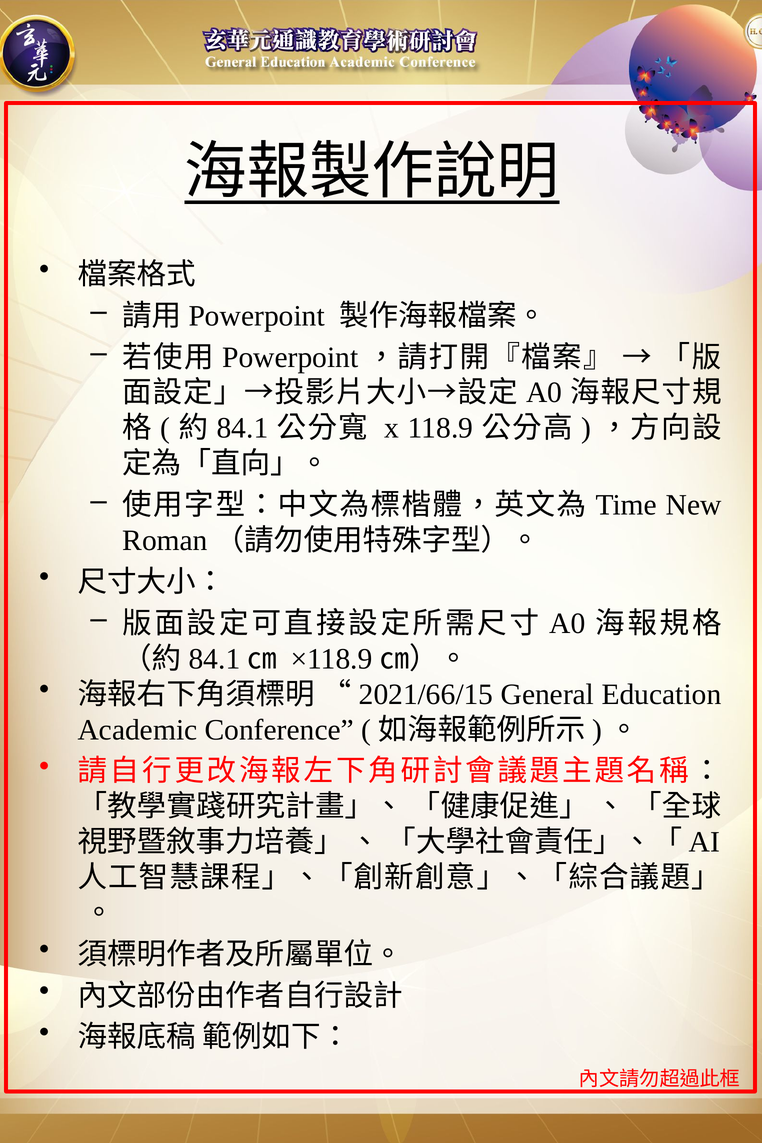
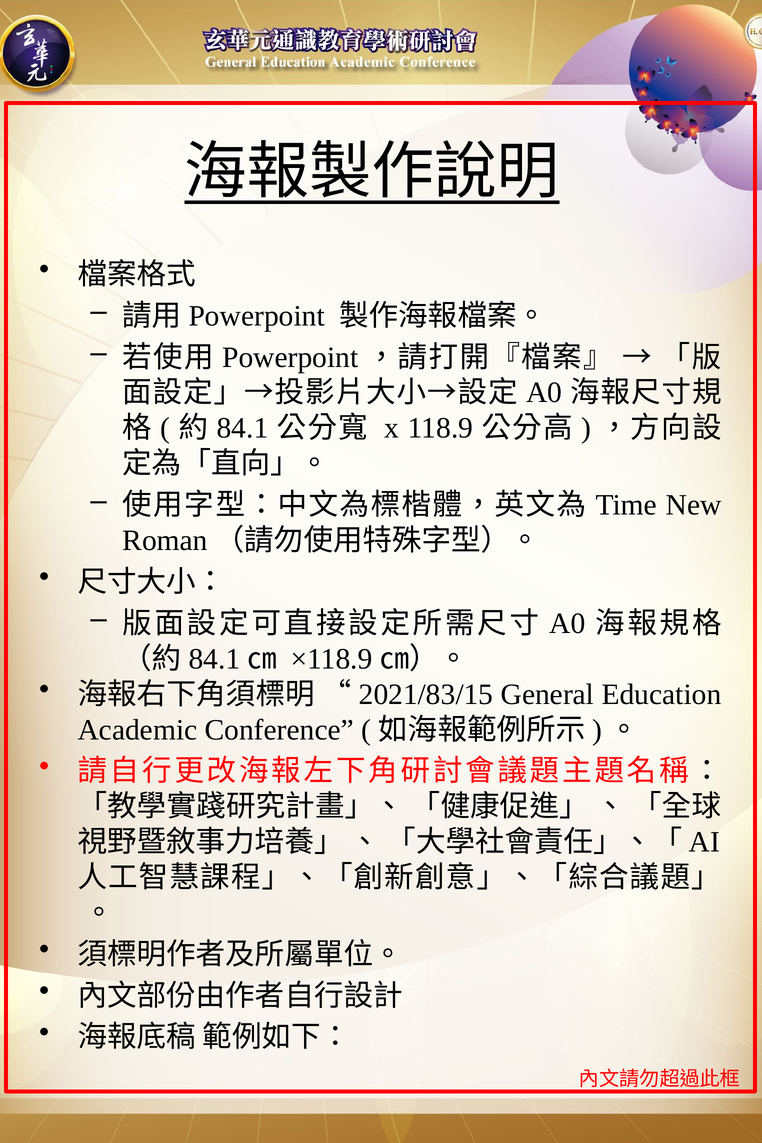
2021/66/15: 2021/66/15 -> 2021/83/15 (426, 694)
